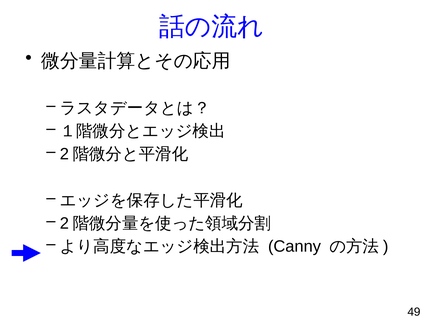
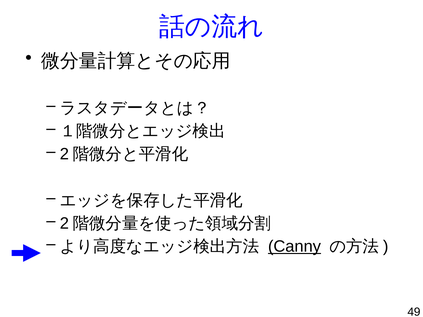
Canny underline: none -> present (294, 247)
